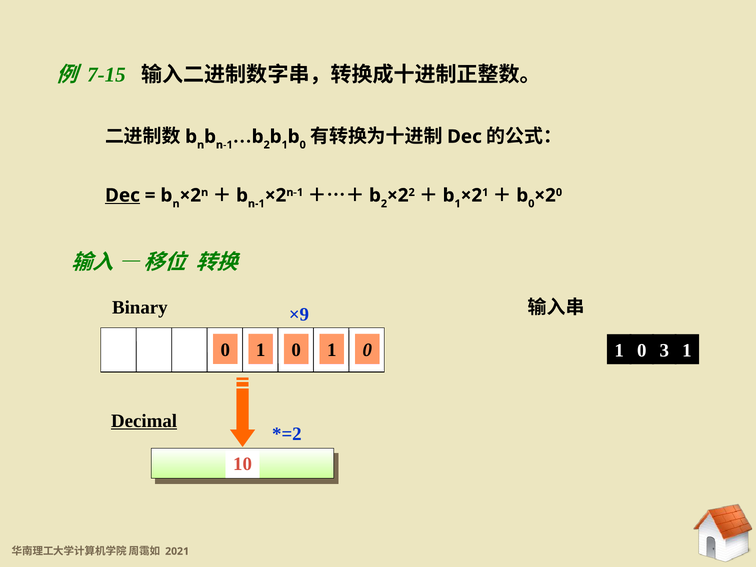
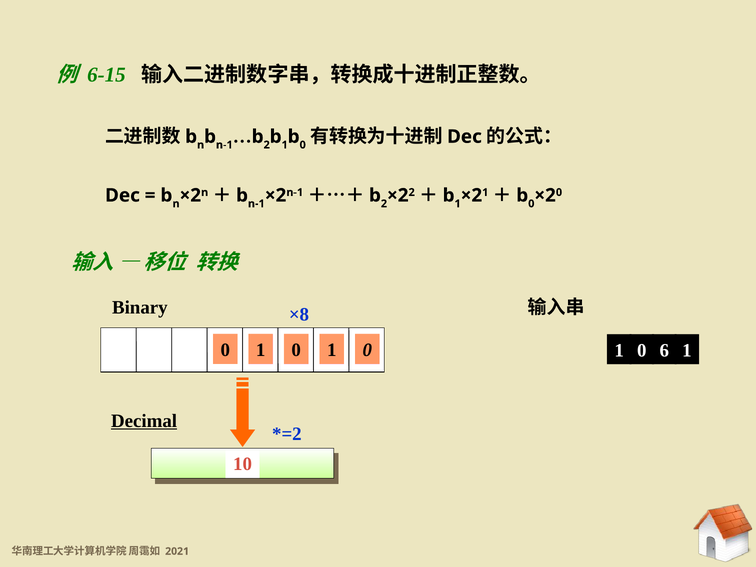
7-15: 7-15 -> 6-15 (106, 75)
Dec underline: present -> none (122, 195)
×9: ×9 -> ×8 (299, 314)
3: 3 -> 6 (664, 351)
